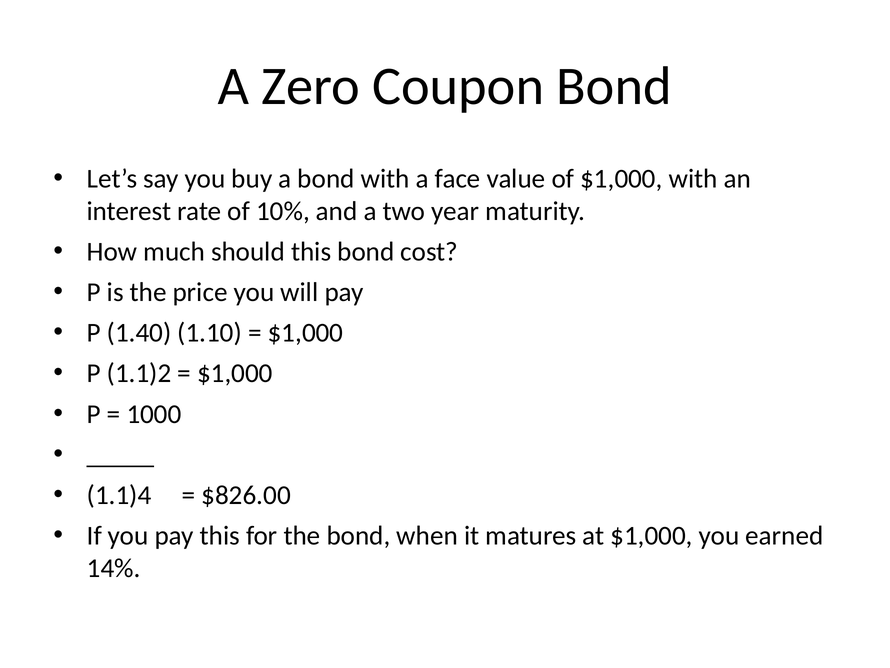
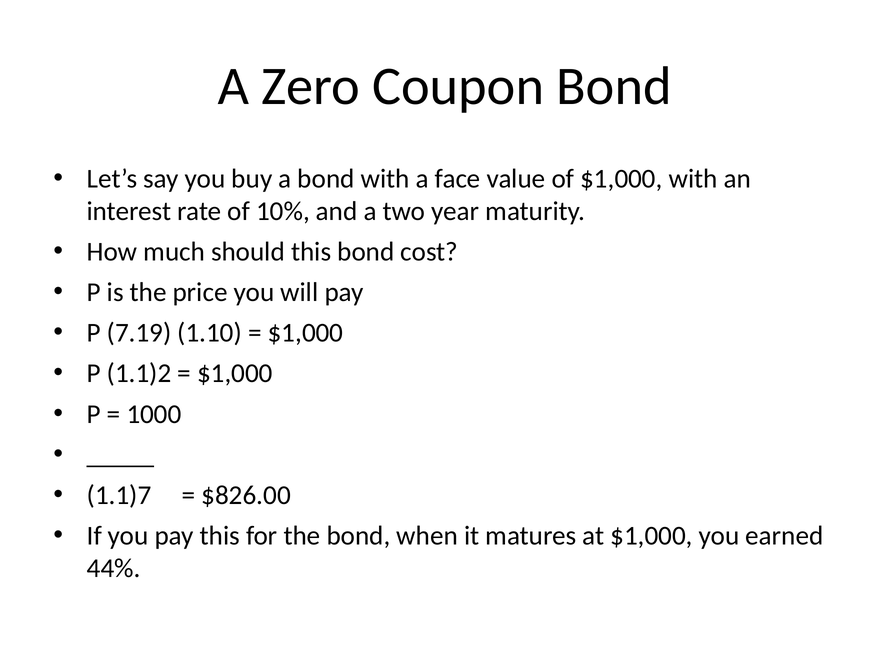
1.40: 1.40 -> 7.19 (139, 333)
1.1)4: 1.1)4 -> 1.1)7 (119, 495)
14%: 14% -> 44% (114, 568)
